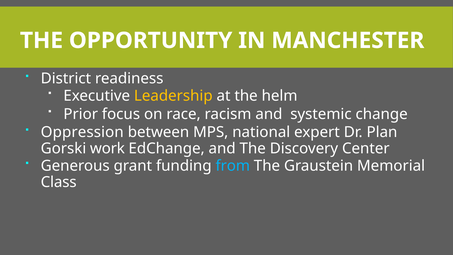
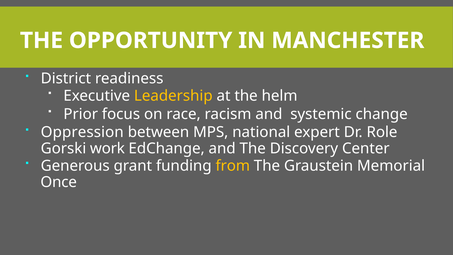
Plan: Plan -> Role (382, 132)
from colour: light blue -> yellow (233, 166)
Class: Class -> Once (59, 182)
